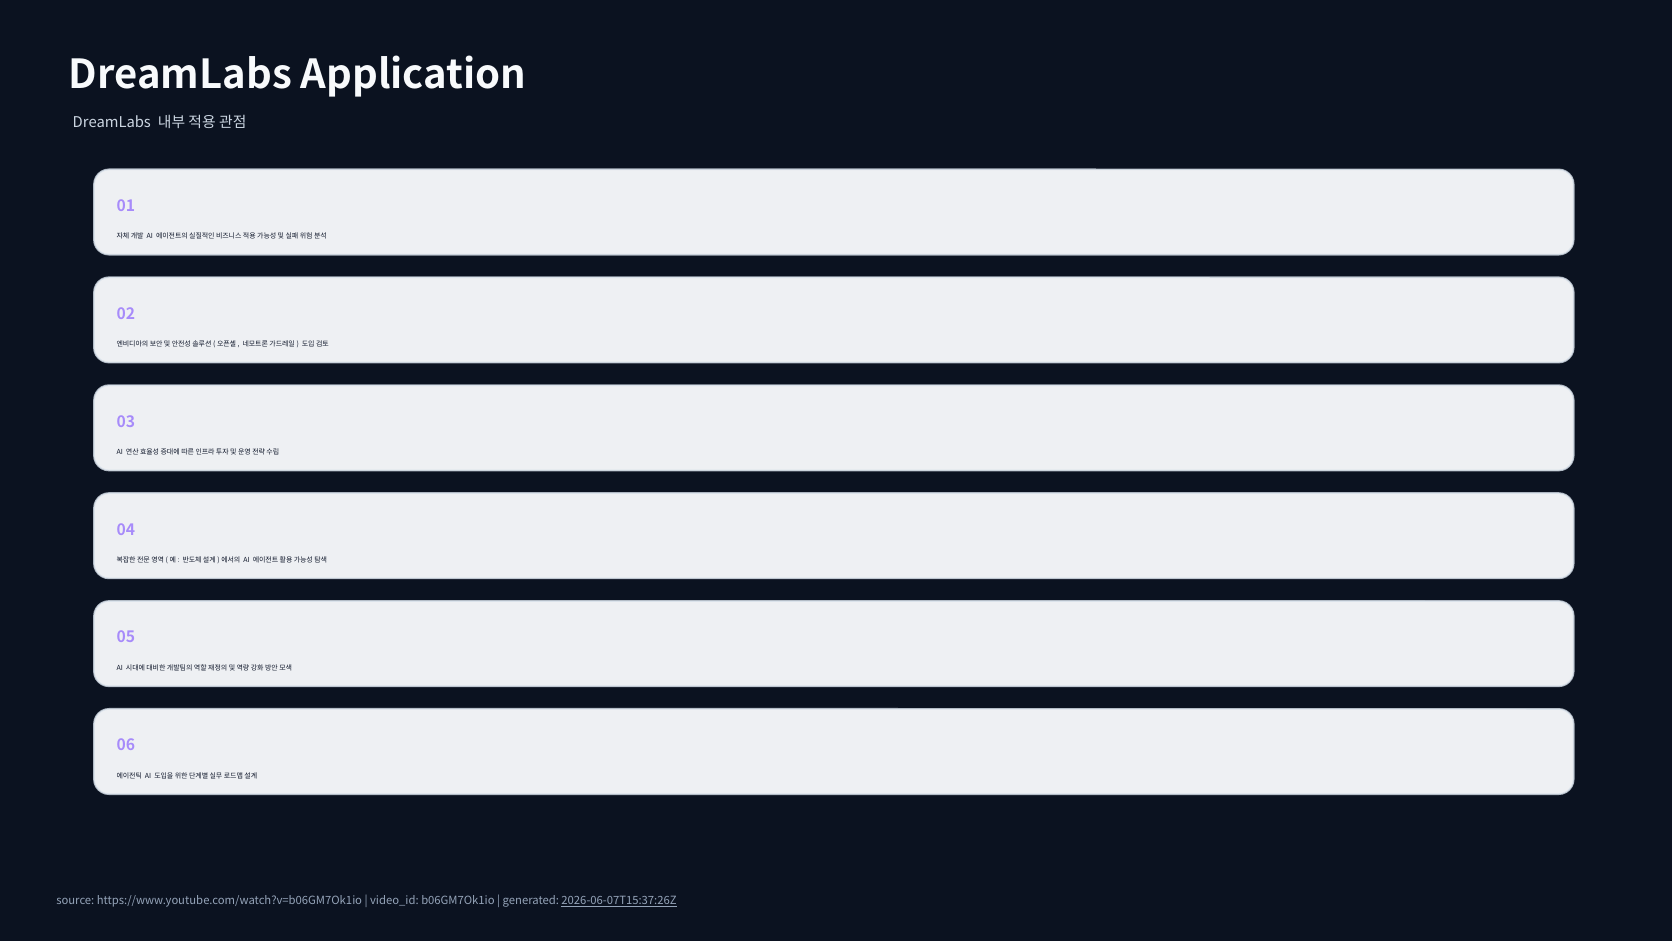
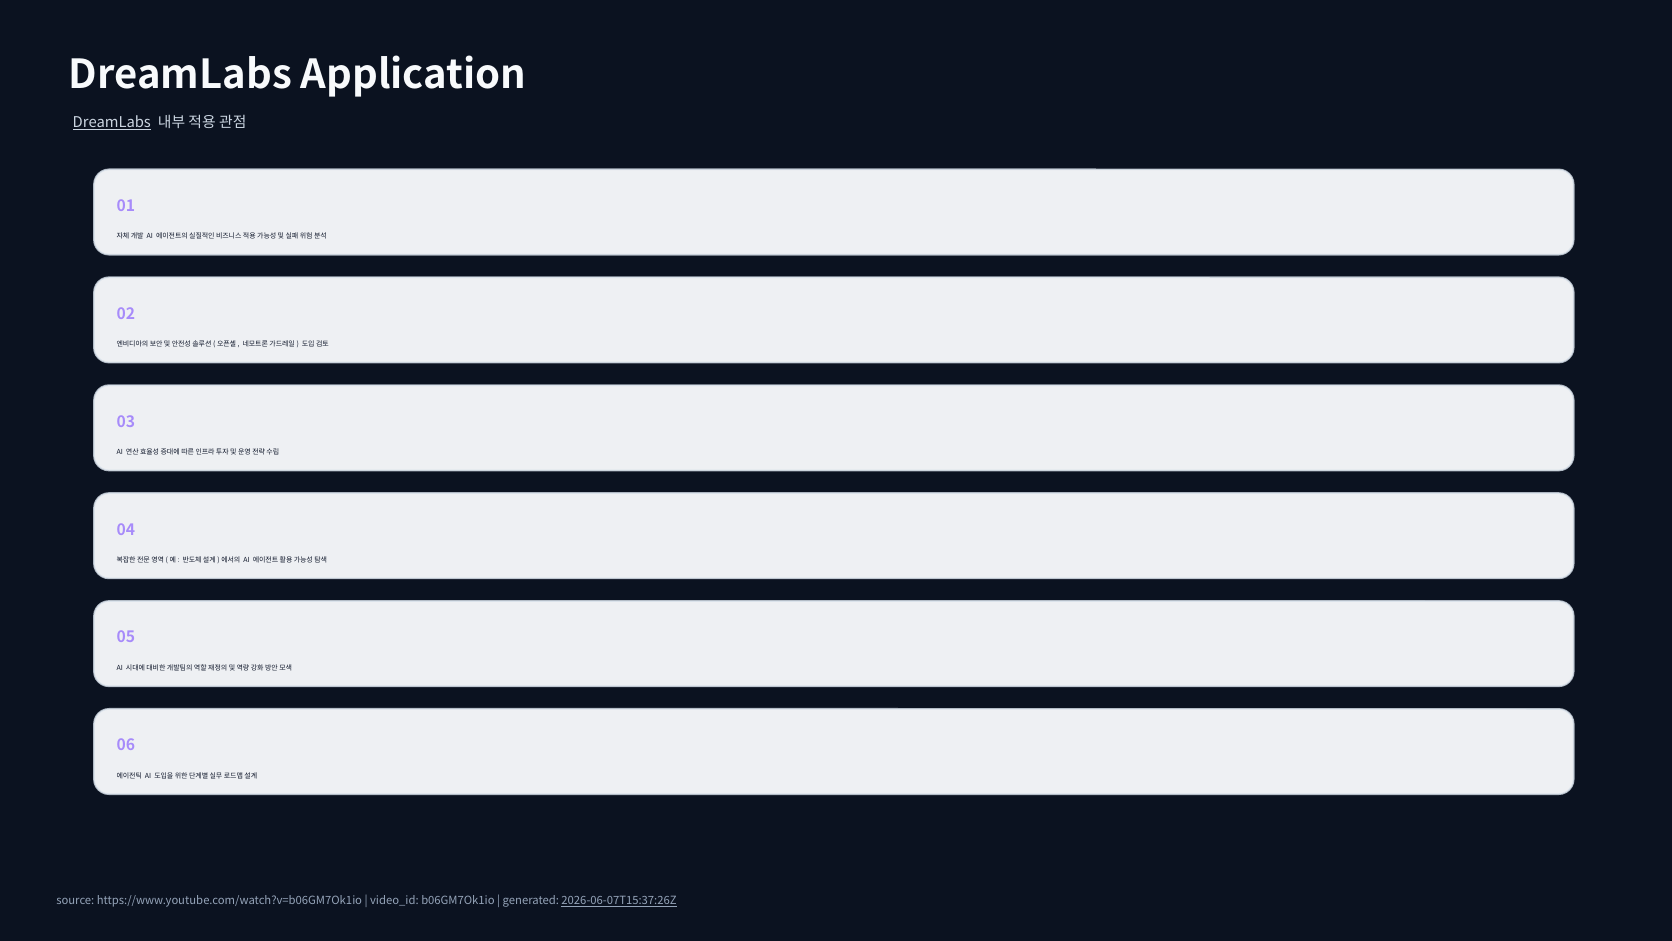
DreamLabs underline: none -> present (112, 123)
